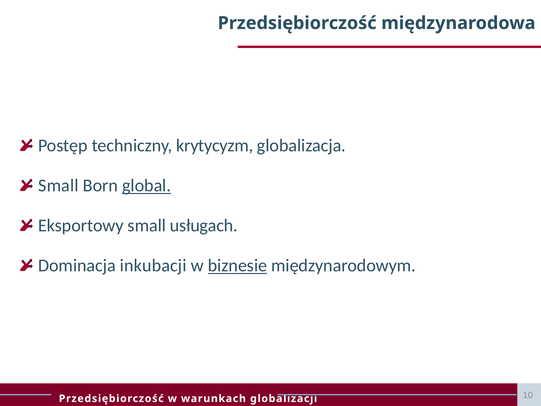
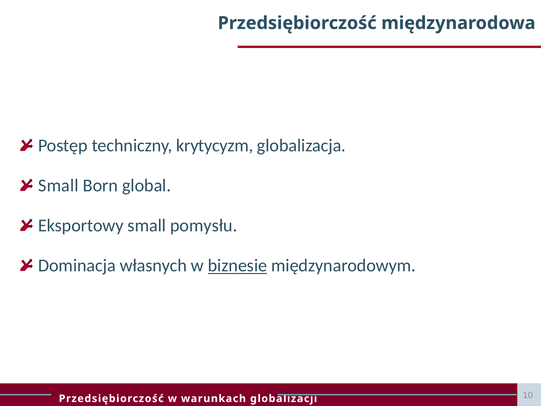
global underline: present -> none (147, 186)
usługach: usługach -> pomysłu (204, 226)
inkubacji: inkubacji -> własnych (153, 266)
